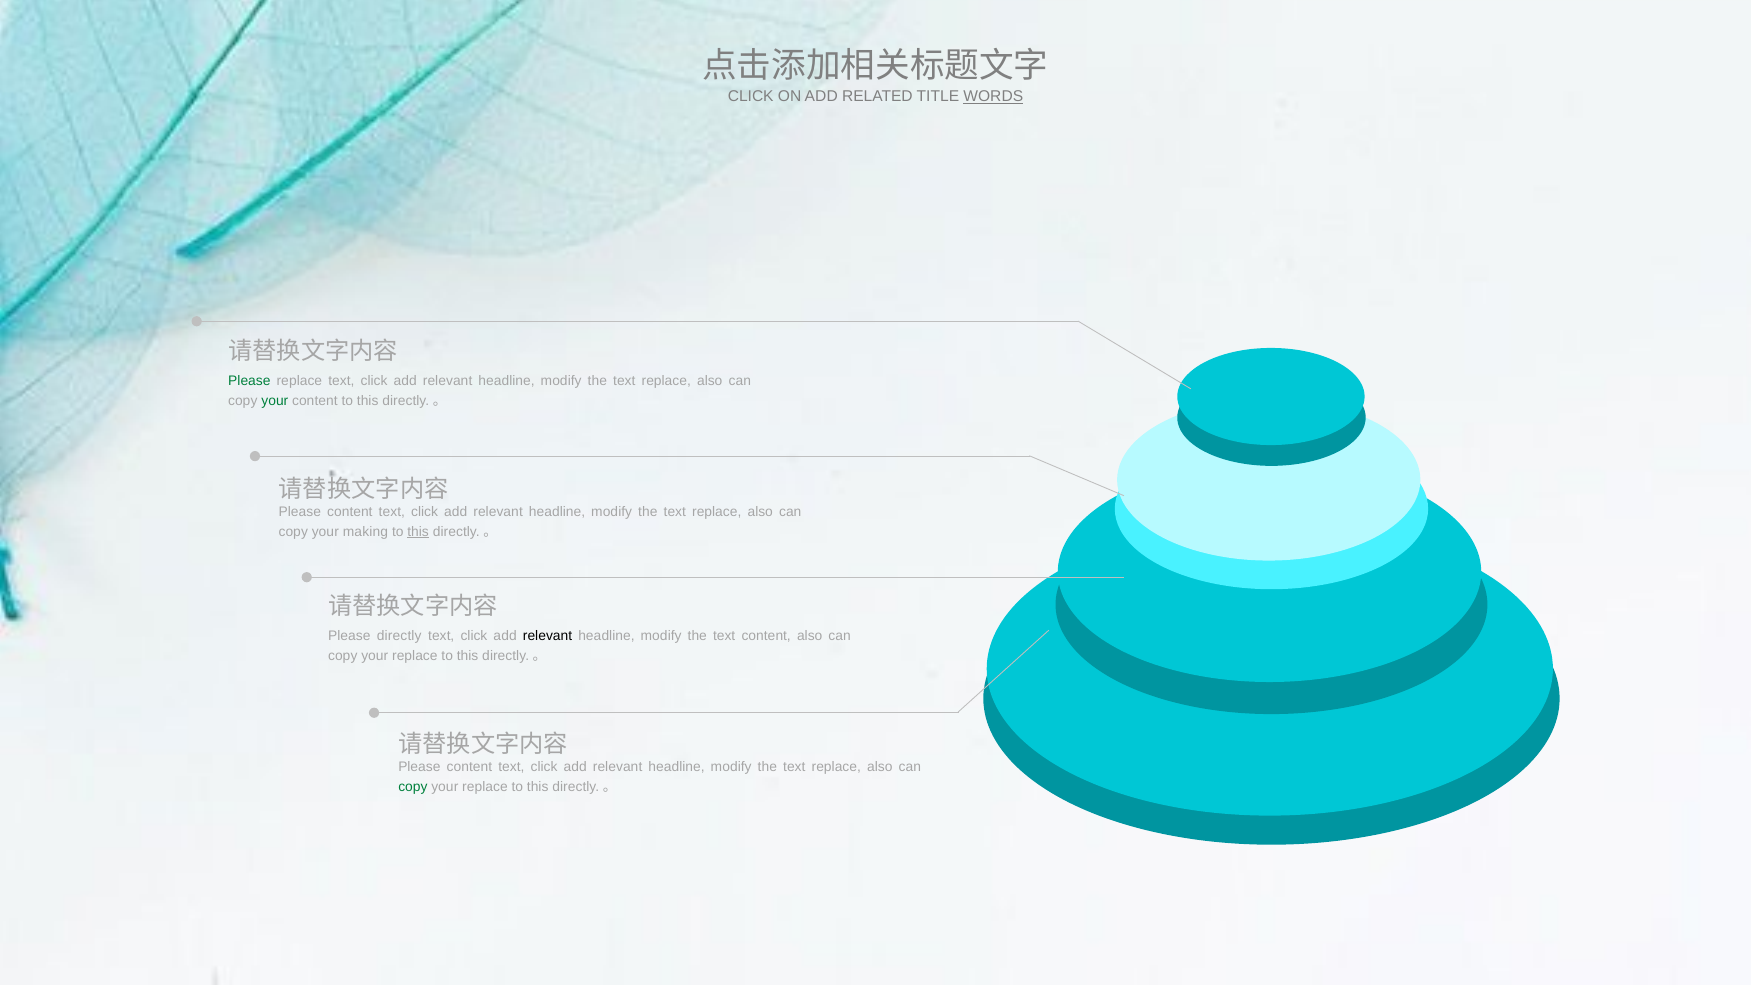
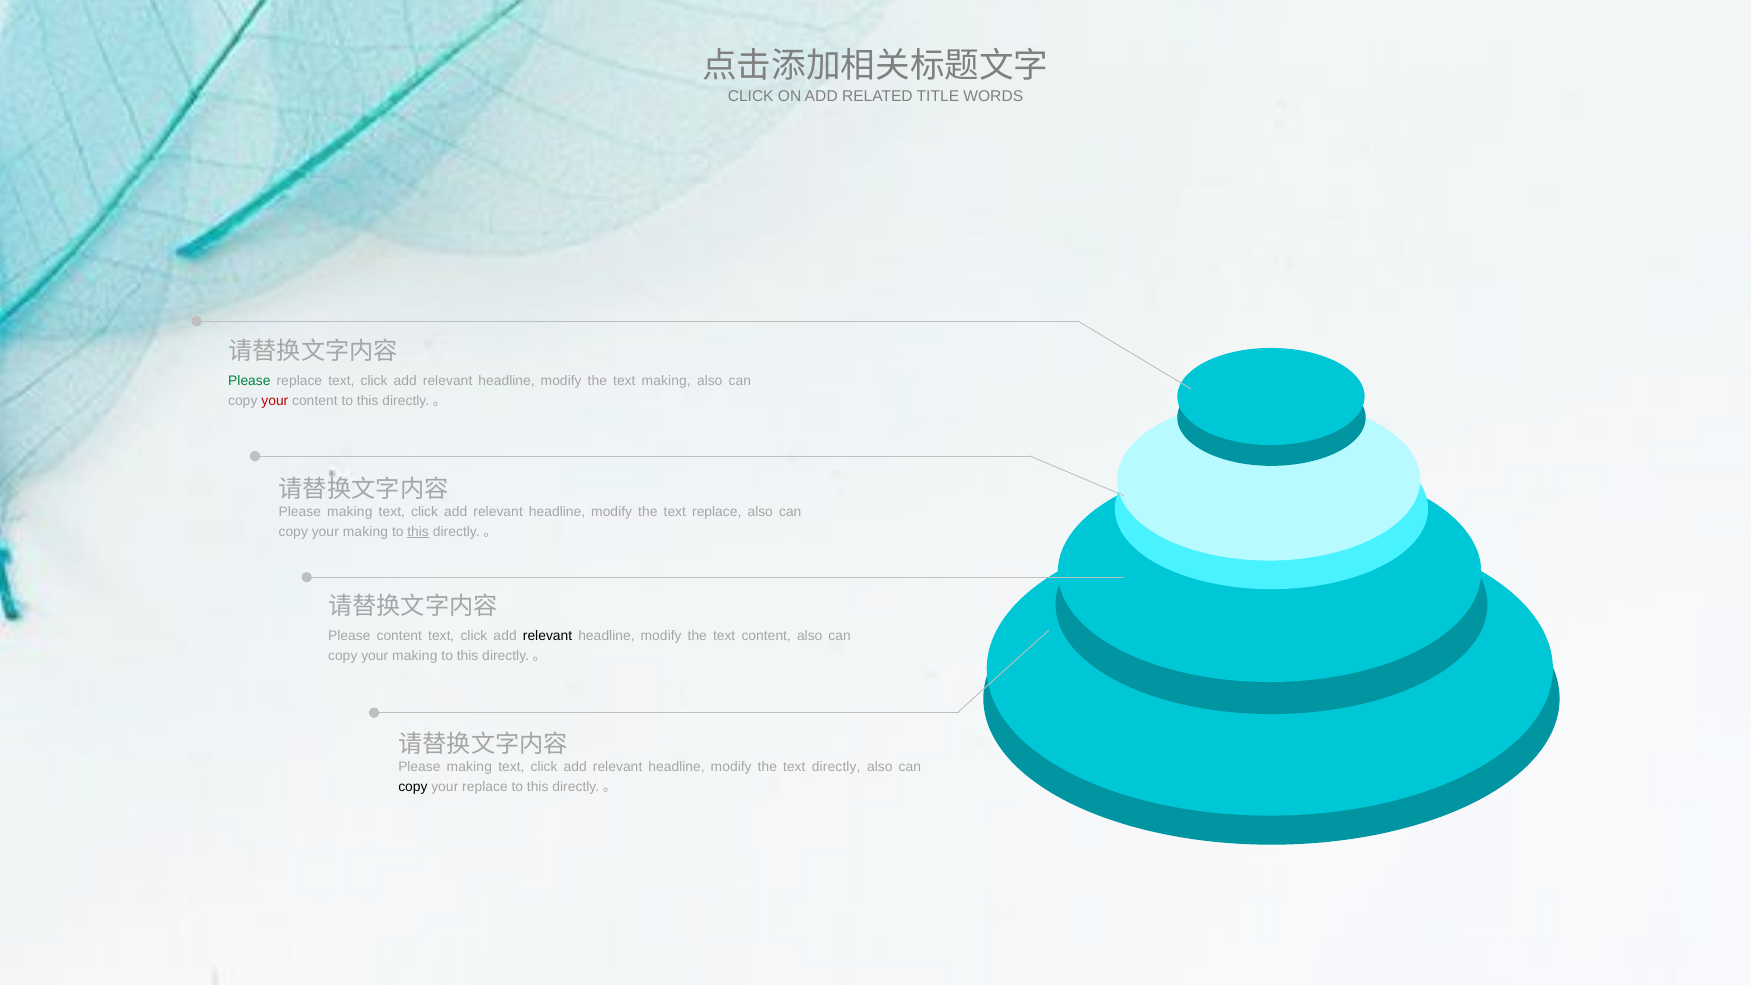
WORDS underline: present -> none (993, 97)
replace: replace -> making (666, 381)
your colour: green -> red (275, 401)
content: content -> making (350, 512)
Please directly: directly -> content (399, 636)
replace: replace -> making (415, 656)
content: content -> making (469, 767)
replace: replace -> directly (836, 767)
copy colour: green -> black (413, 787)
